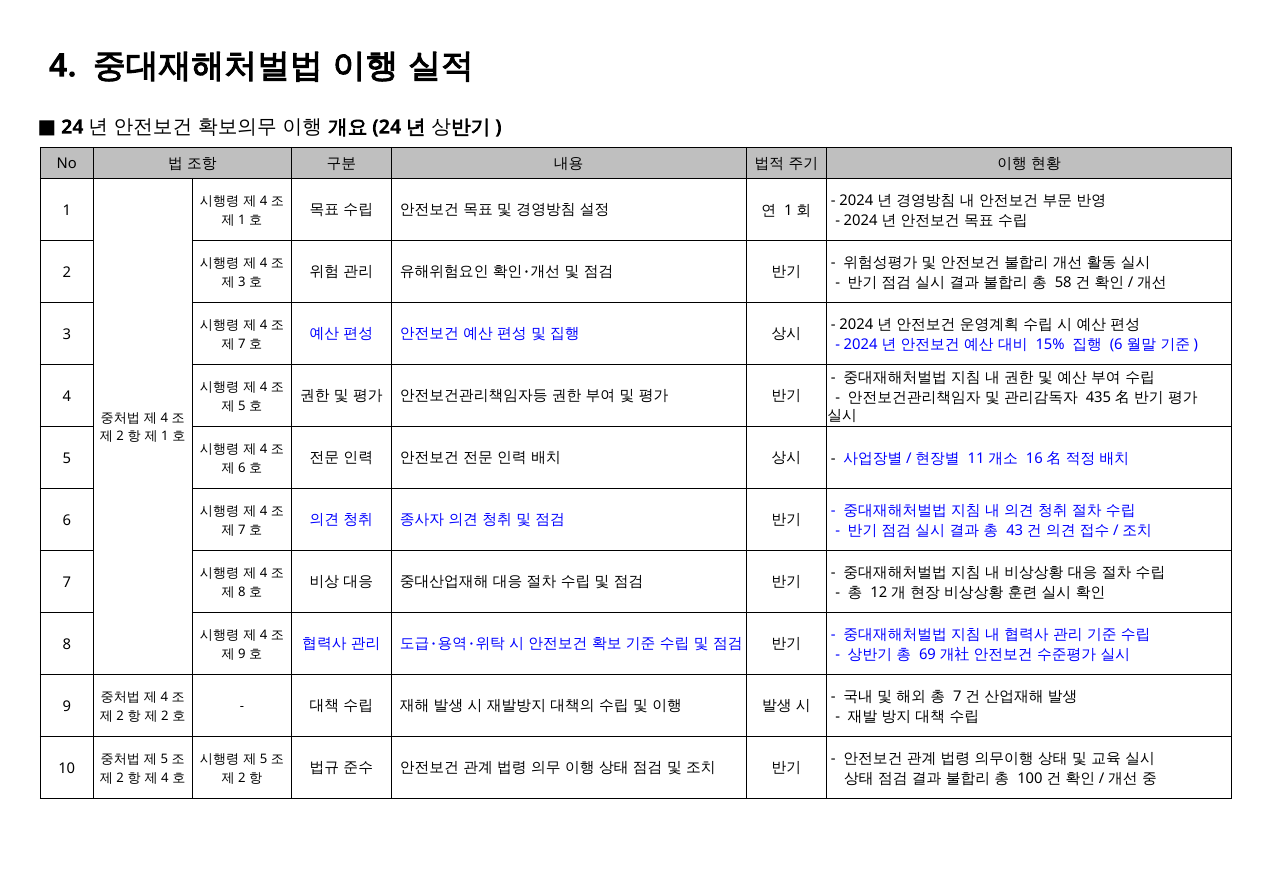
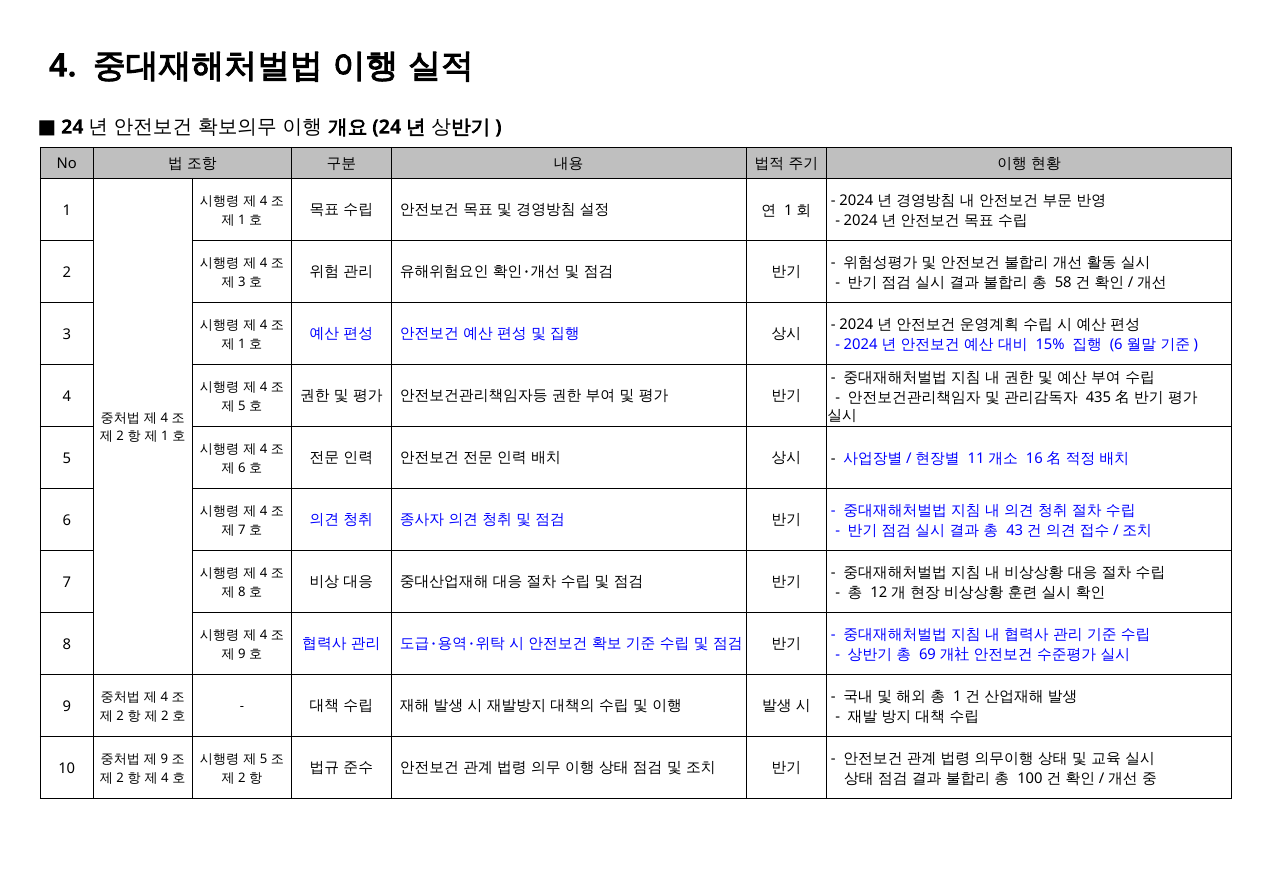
7: 7 -> 1 (242, 343)
7: 7 -> 1 (957, 696)
5: 5 -> 9 (164, 759)
